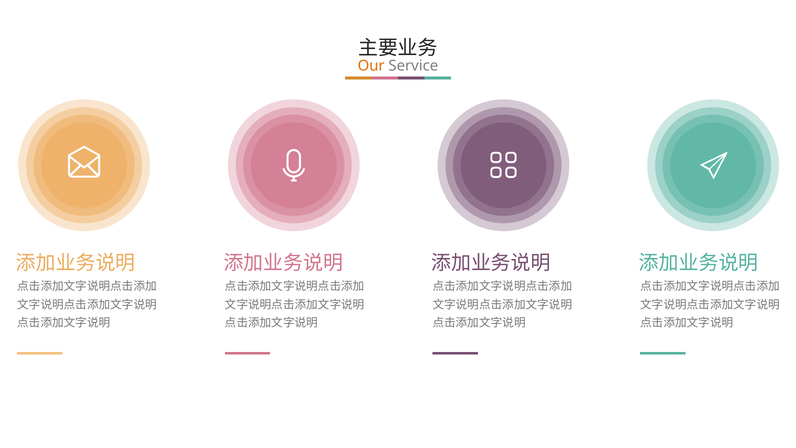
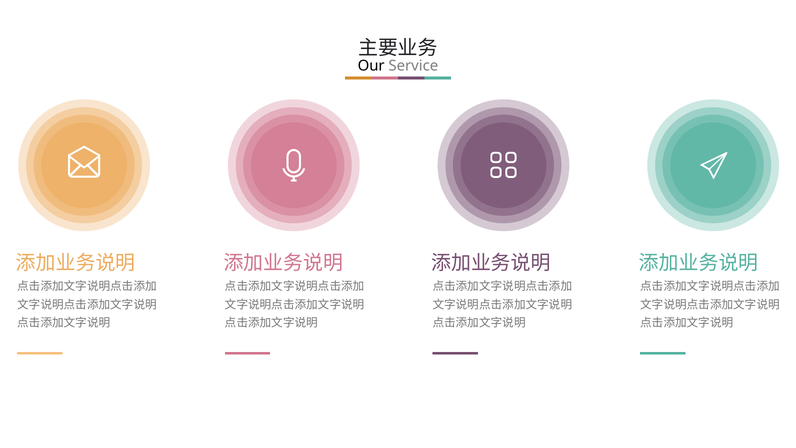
Our colour: orange -> black (371, 66)
